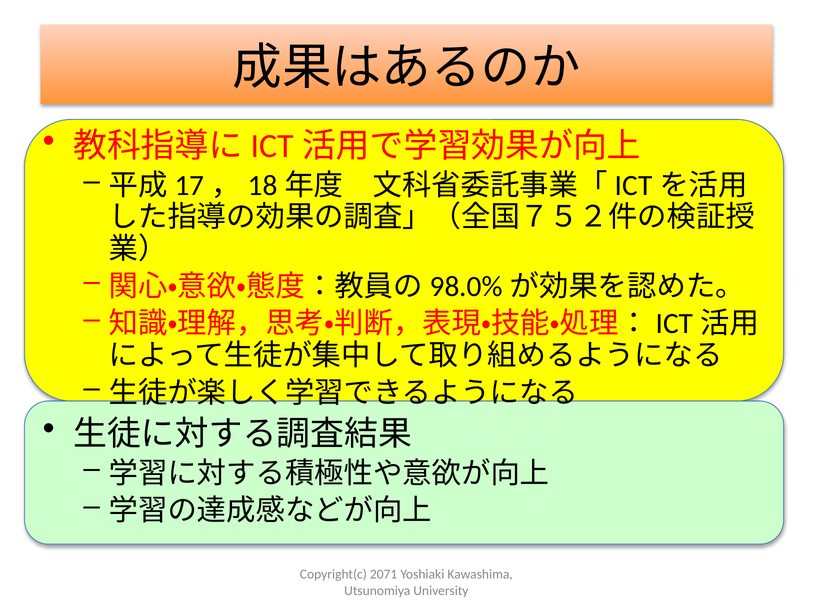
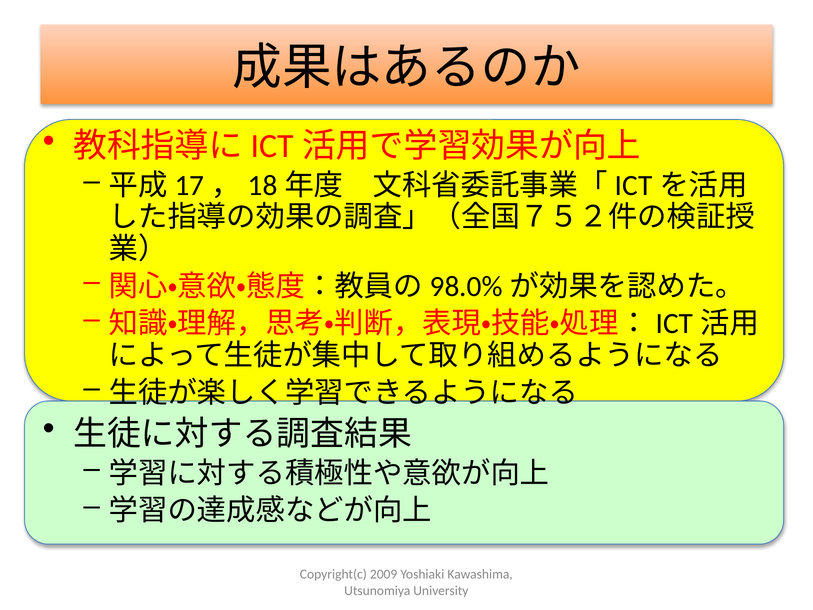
2071: 2071 -> 2009 (384, 574)
